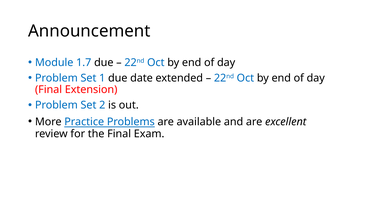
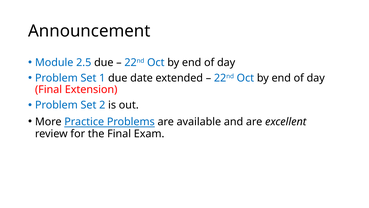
1.7: 1.7 -> 2.5 (84, 62)
